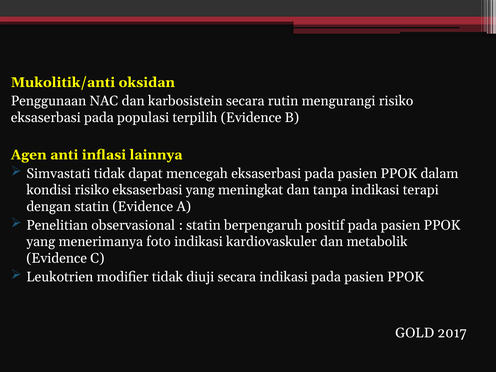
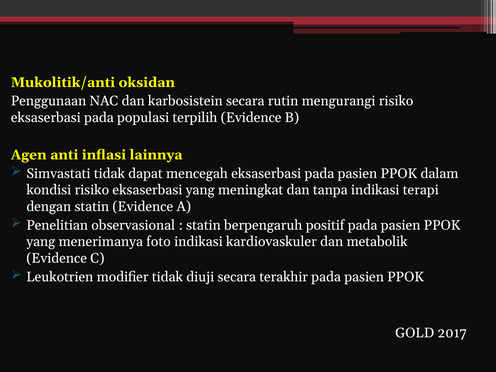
secara indikasi: indikasi -> terakhir (284, 277)
